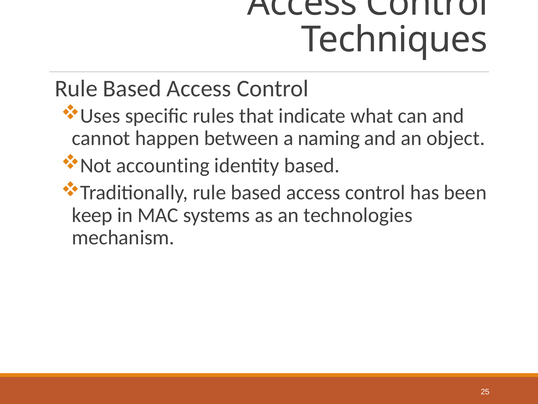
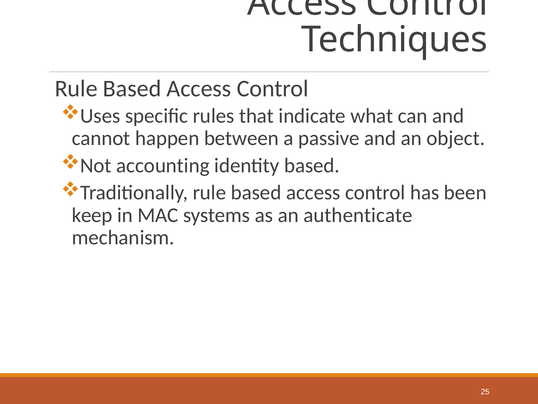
naming: naming -> passive (329, 138)
technologies: technologies -> authenticate (358, 215)
